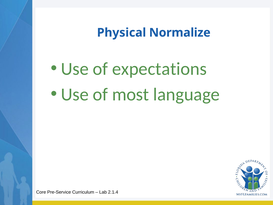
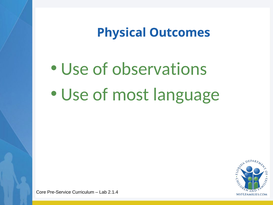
Normalize: Normalize -> Outcomes (180, 33)
expectations: expectations -> observations (159, 69)
